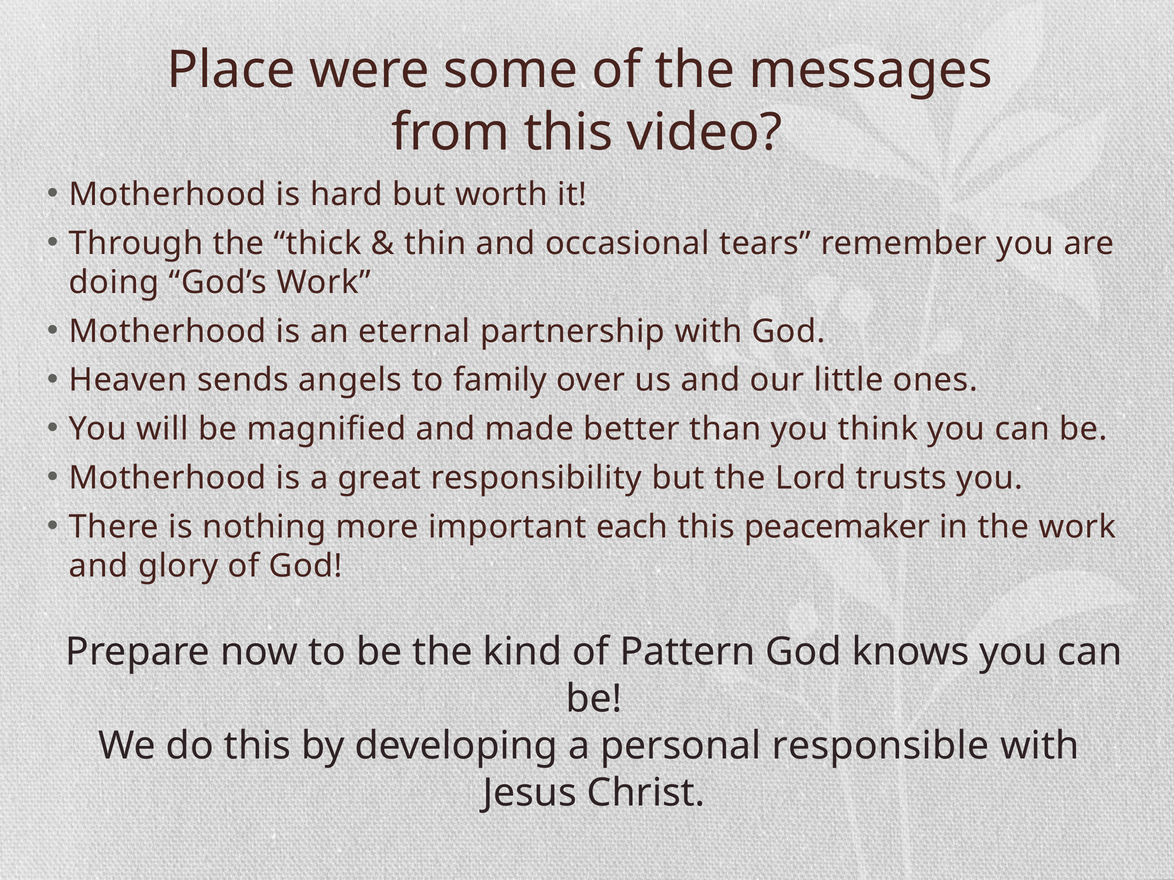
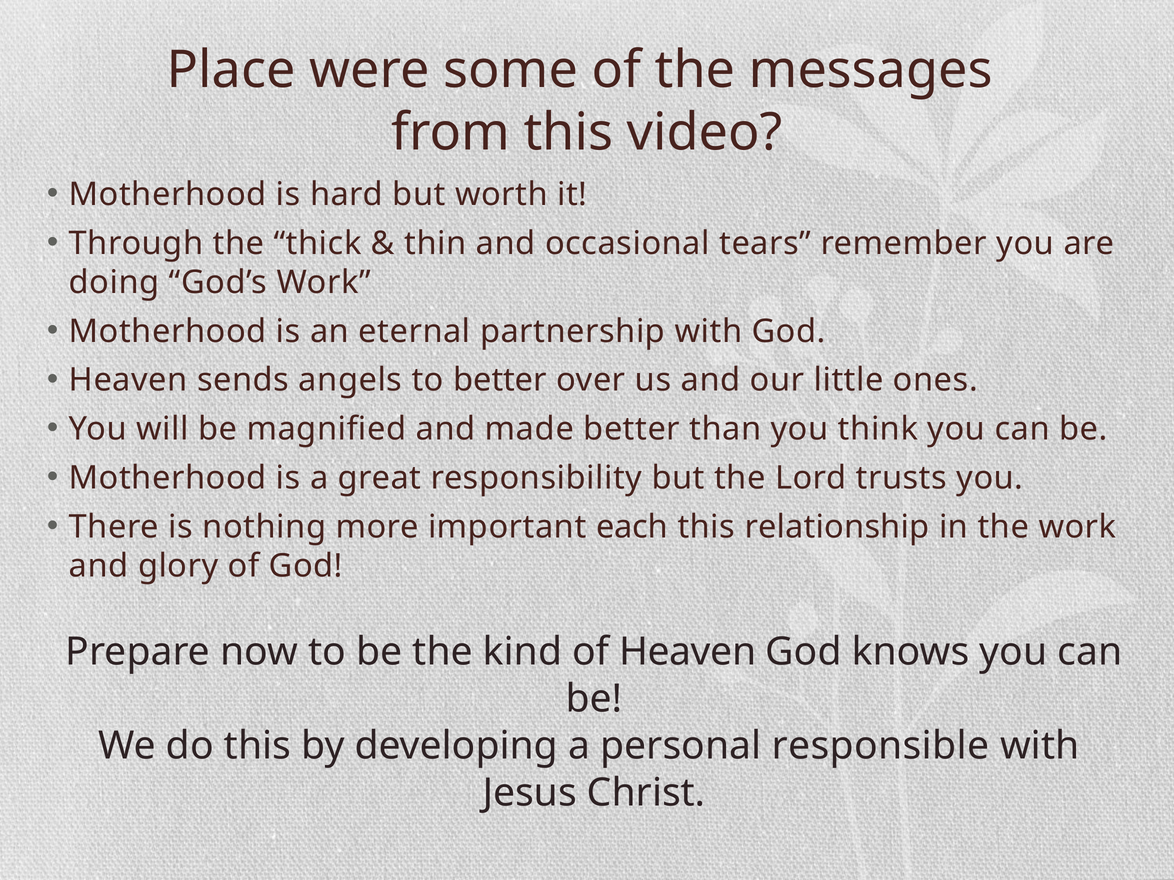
to family: family -> better (500, 380)
peacemaker: peacemaker -> relationship (837, 527)
of Pattern: Pattern -> Heaven (688, 652)
